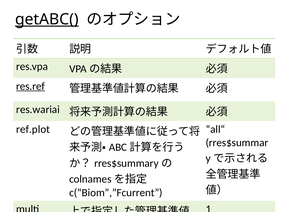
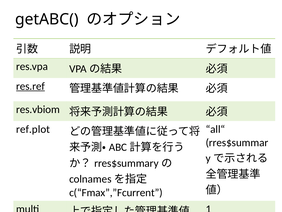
getABC( underline: present -> none (47, 19)
res.wariai: res.wariai -> res.vbiom (38, 109)
c(“Biom”,”Fcurrent: c(“Biom”,”Fcurrent -> c(“Fmax”,”Fcurrent (116, 192)
